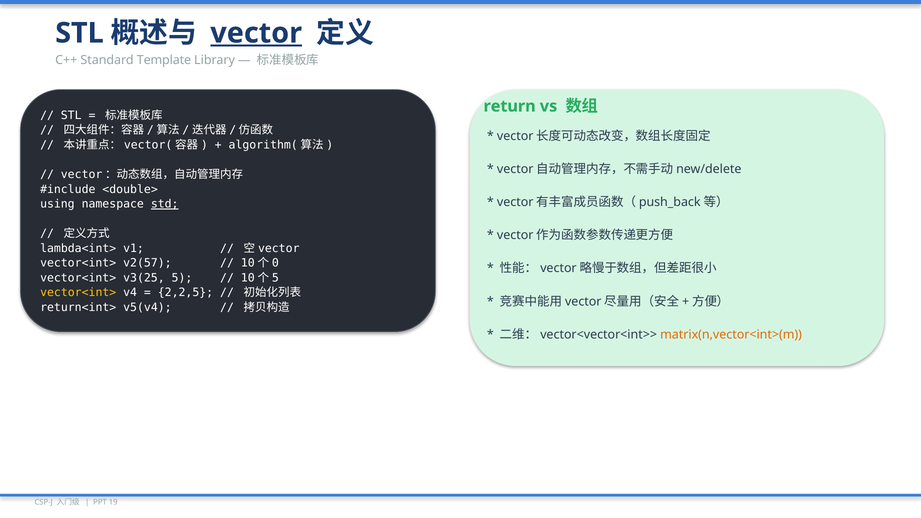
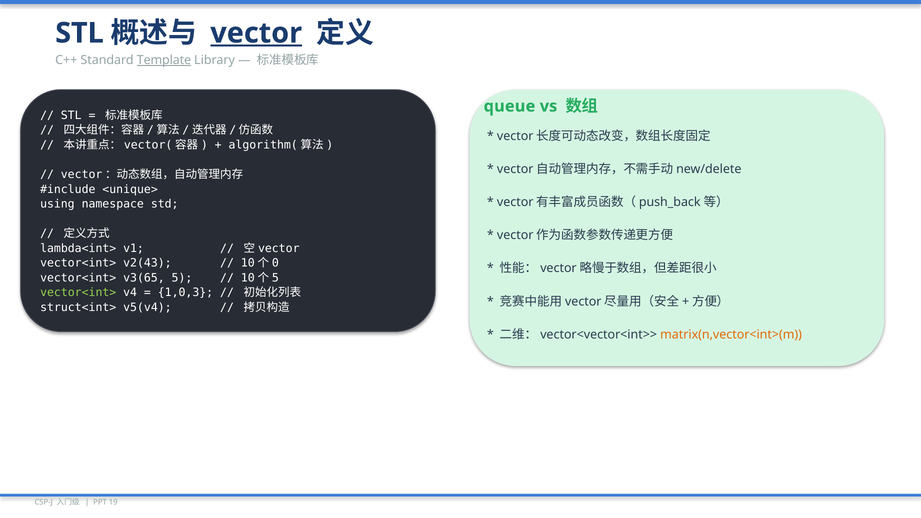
Template underline: none -> present (164, 60)
return: return -> queue (509, 106)
<double>: <double> -> <unique> (130, 189)
std underline: present -> none (165, 204)
v2(57: v2(57 -> v2(43 (147, 263)
v3(25: v3(25 -> v3(65 (144, 278)
vector<int> colour: yellow -> light green (78, 293)
2,2,5: 2,2,5 -> 1,0,3 (185, 293)
return<int>: return<int> -> struct<int> (78, 307)
